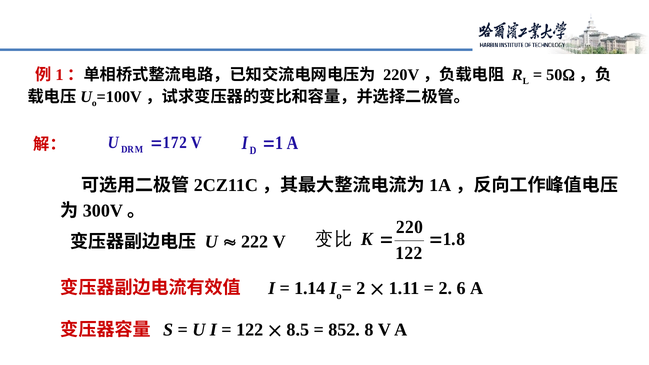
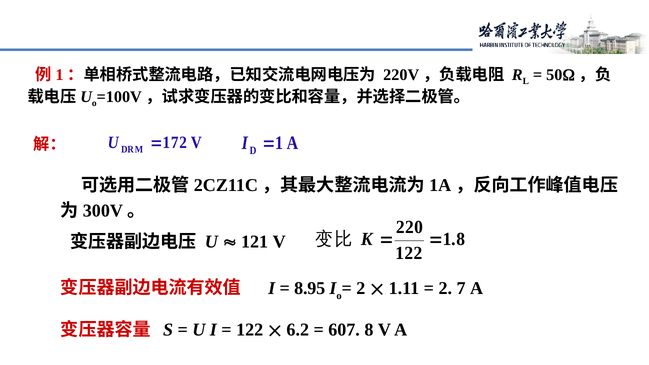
222: 222 -> 121 (255, 242)
1.14: 1.14 -> 8.95 (310, 289)
6: 6 -> 7 (461, 289)
8.5: 8.5 -> 6.2 (298, 330)
852: 852 -> 607 (344, 330)
